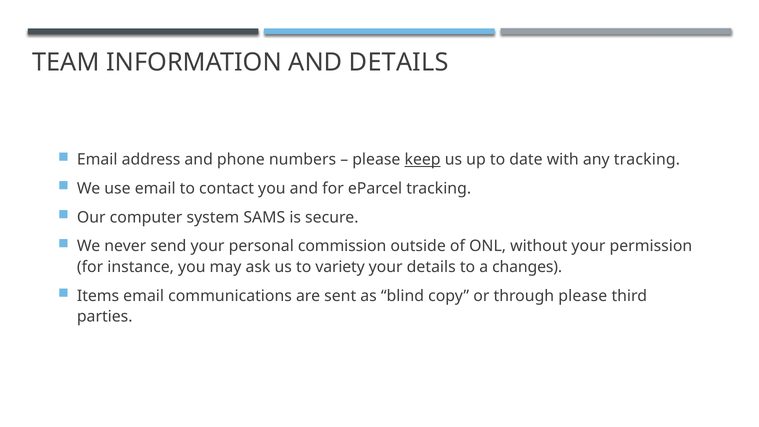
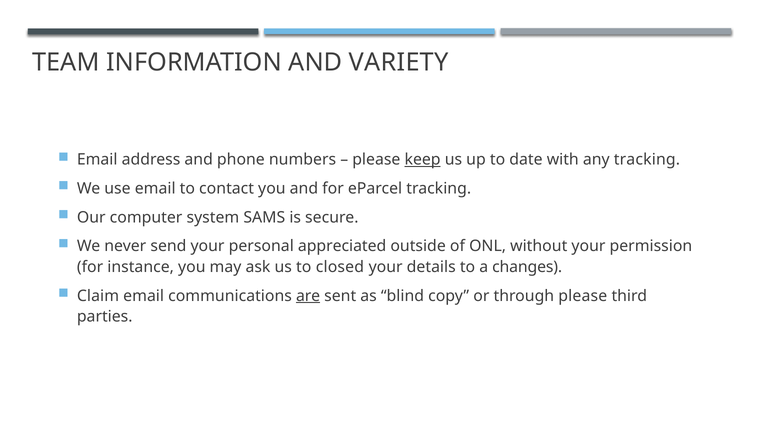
AND DETAILS: DETAILS -> VARIETY (399, 63)
commission: commission -> appreciated (342, 246)
variety: variety -> closed (340, 267)
Items: Items -> Claim (98, 296)
are underline: none -> present (308, 296)
